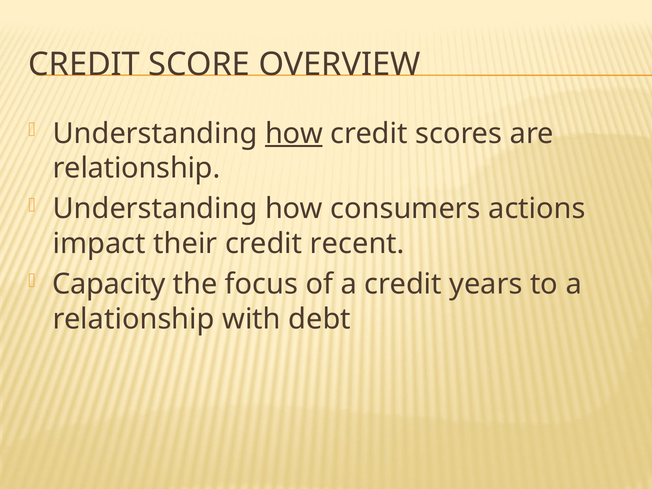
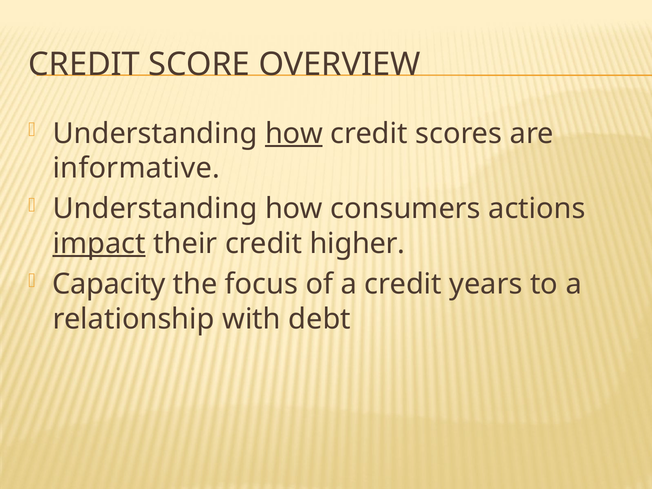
relationship: relationship -> informative (136, 168)
impact underline: none -> present (99, 244)
recent: recent -> higher (357, 244)
